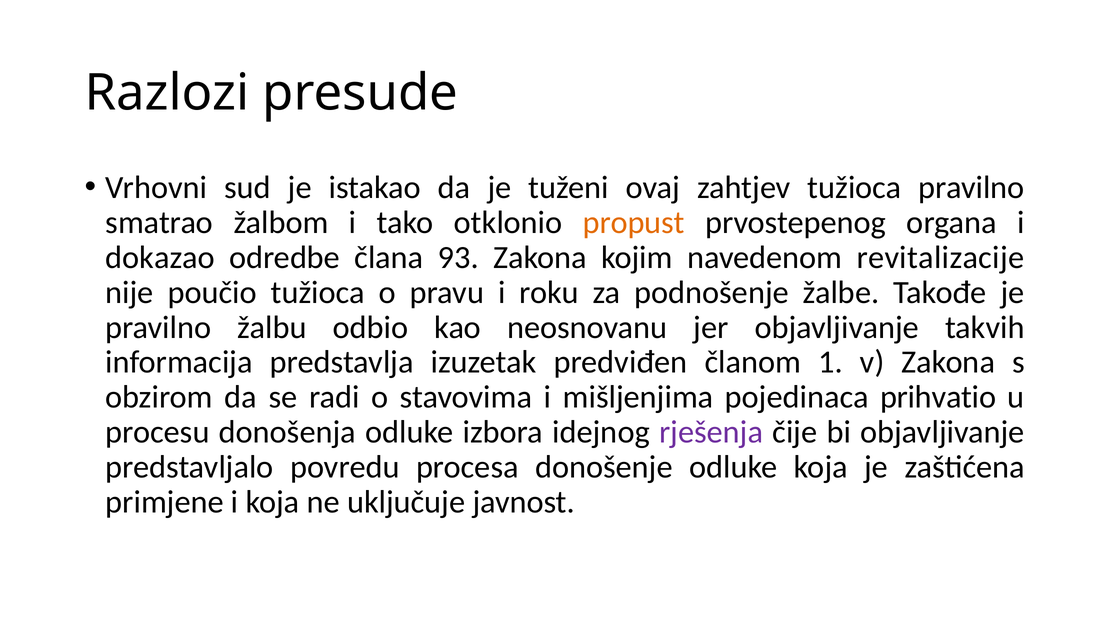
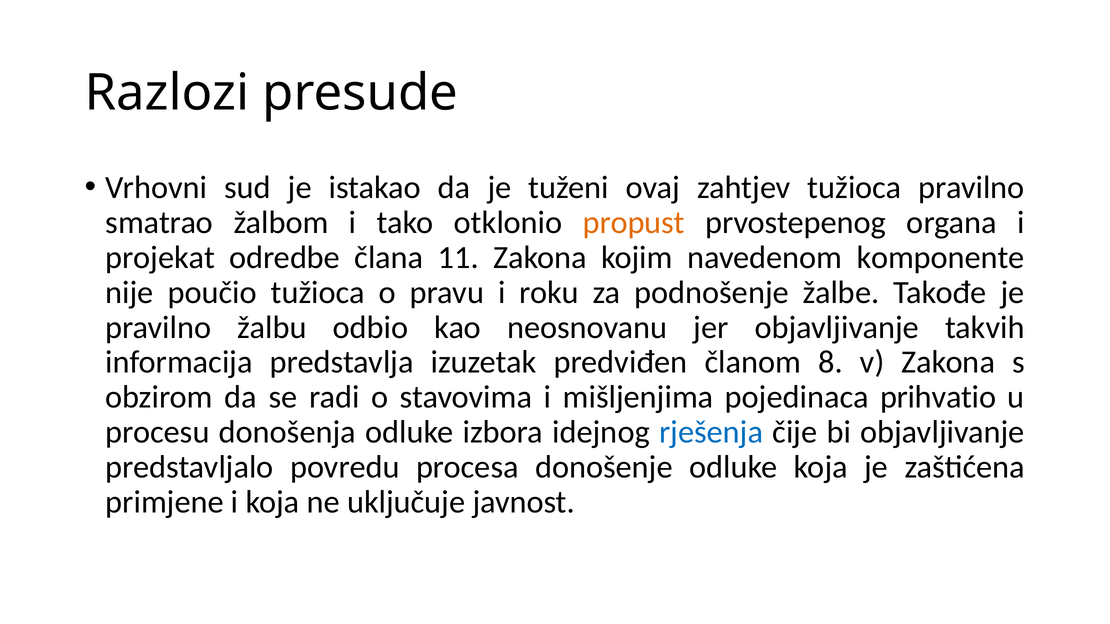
dokazao: dokazao -> projekat (160, 258)
93: 93 -> 11 (458, 258)
revitalizacije: revitalizacije -> komponente (941, 258)
1: 1 -> 8 (830, 363)
rješenja colour: purple -> blue (711, 432)
